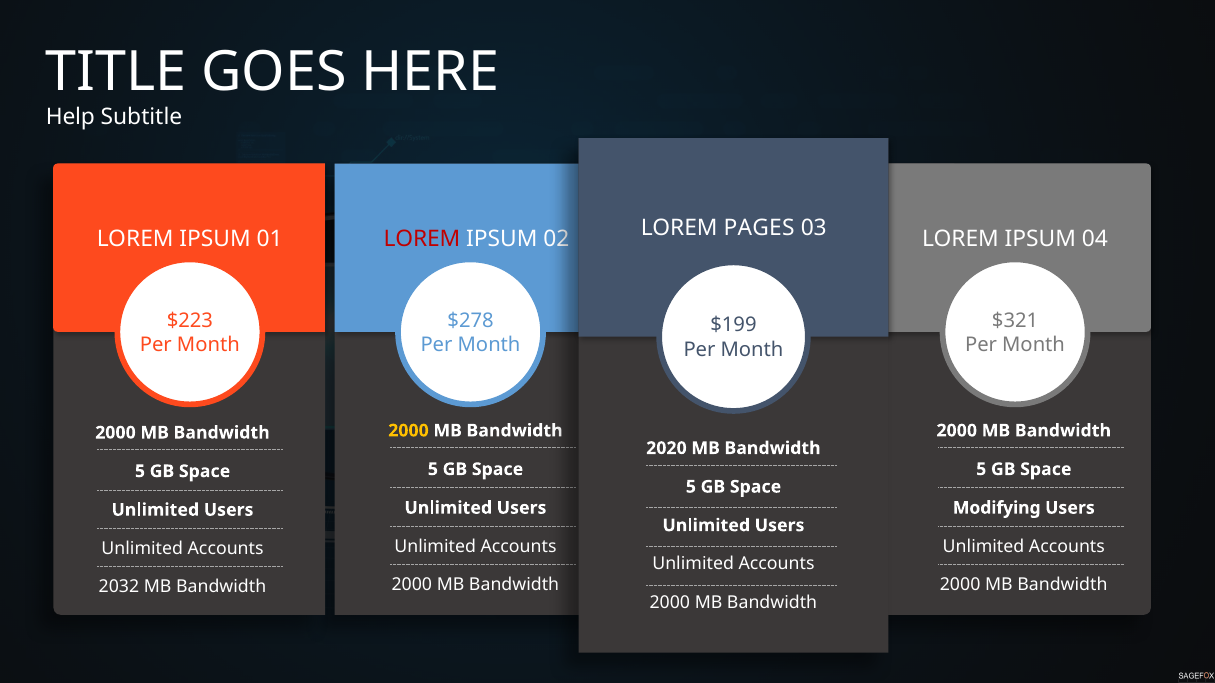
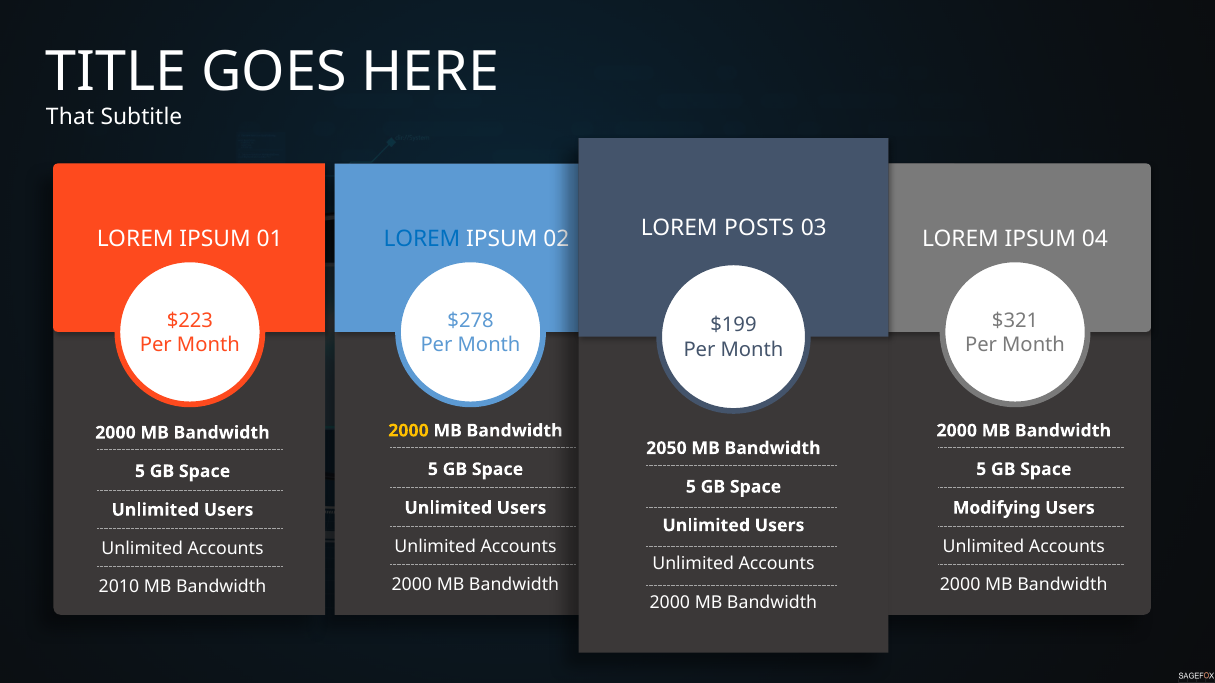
Help: Help -> That (70, 117)
PAGES: PAGES -> POSTS (759, 229)
LOREM colour: red -> blue (422, 239)
2020: 2020 -> 2050 (666, 448)
2032: 2032 -> 2010 (119, 587)
